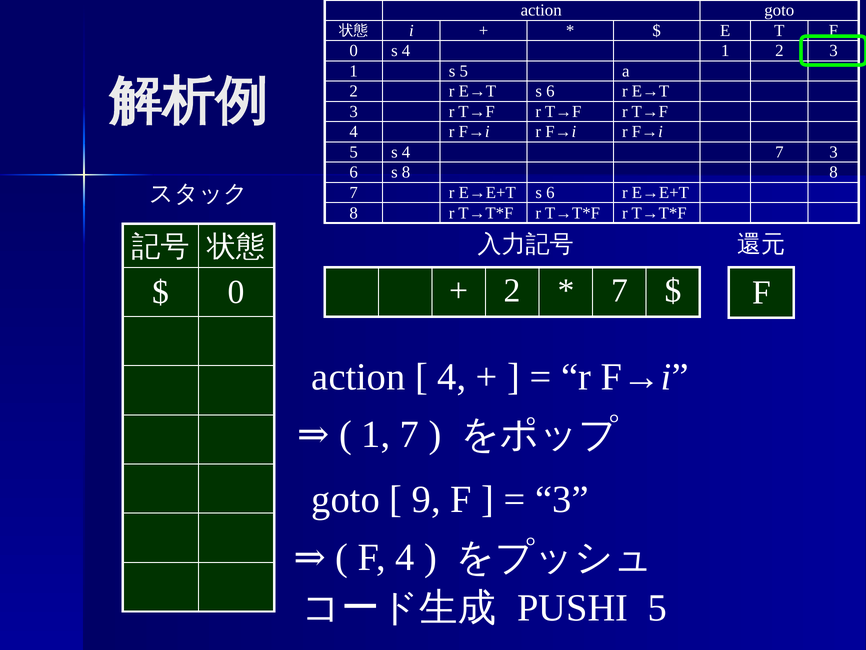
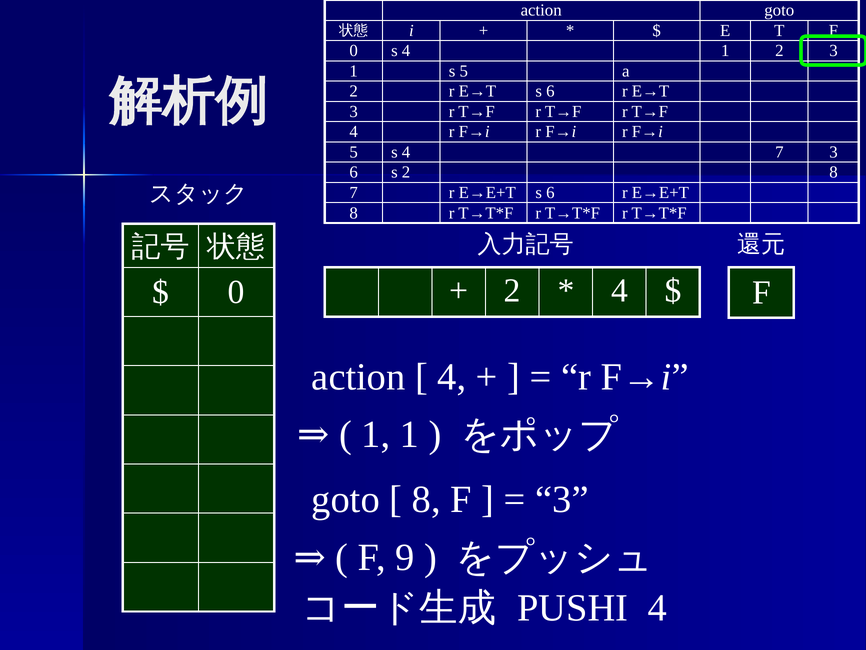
s 8: 8 -> 2 (406, 172)
7: 7 -> 4 (620, 290)
1 7: 7 -> 1 (410, 434)
9: 9 -> 8 (426, 499)
F 4: 4 -> 9 (405, 557)
PUSHI 5: 5 -> 4 (657, 608)
